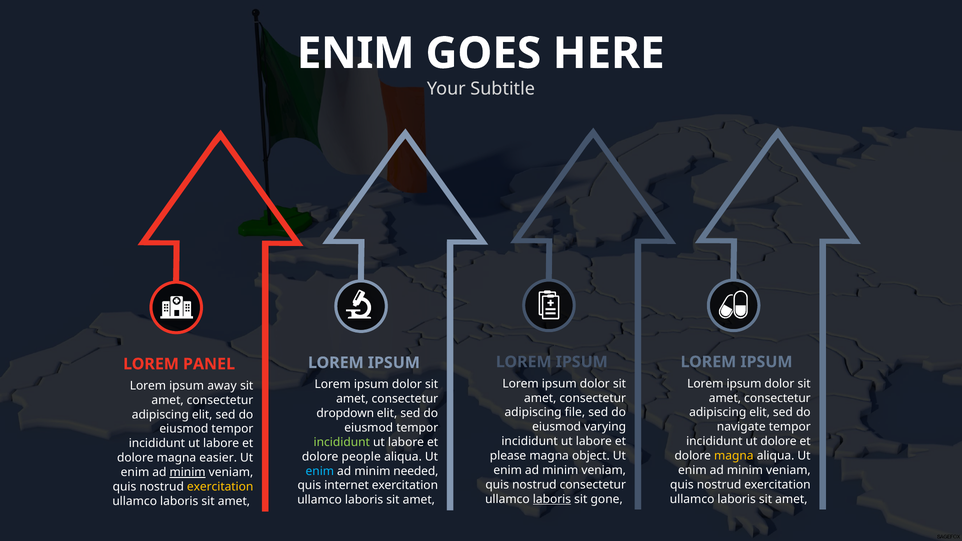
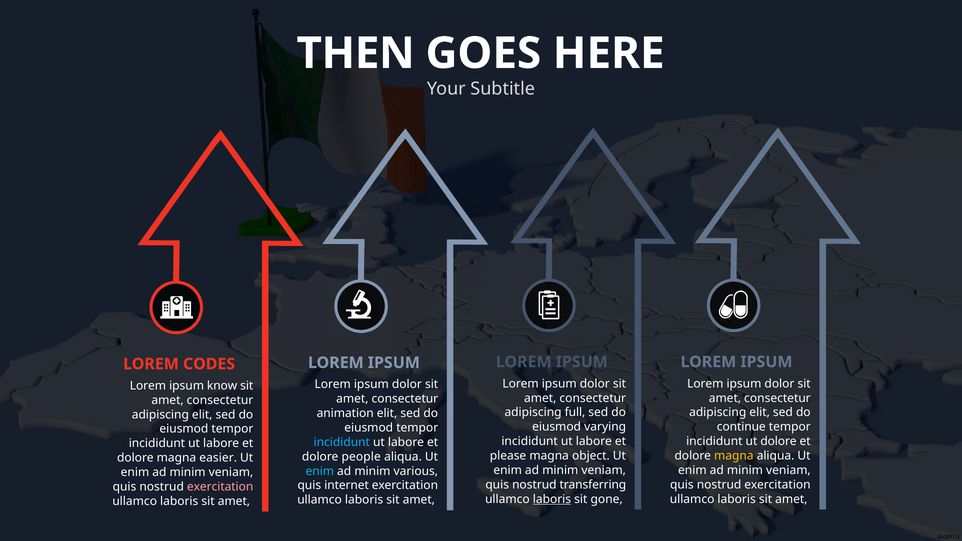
ENIM: ENIM -> THEN (356, 53)
PANEL: PANEL -> CODES (209, 364)
away: away -> know (222, 386)
file: file -> full (575, 413)
dropdown: dropdown -> animation (345, 413)
navigate: navigate -> continue (741, 427)
incididunt colour: light green -> light blue (342, 442)
needed: needed -> various (416, 471)
minim underline: present -> none (188, 472)
nostrud consectetur: consectetur -> transferring (593, 485)
exercitation colour: yellow -> pink (220, 487)
